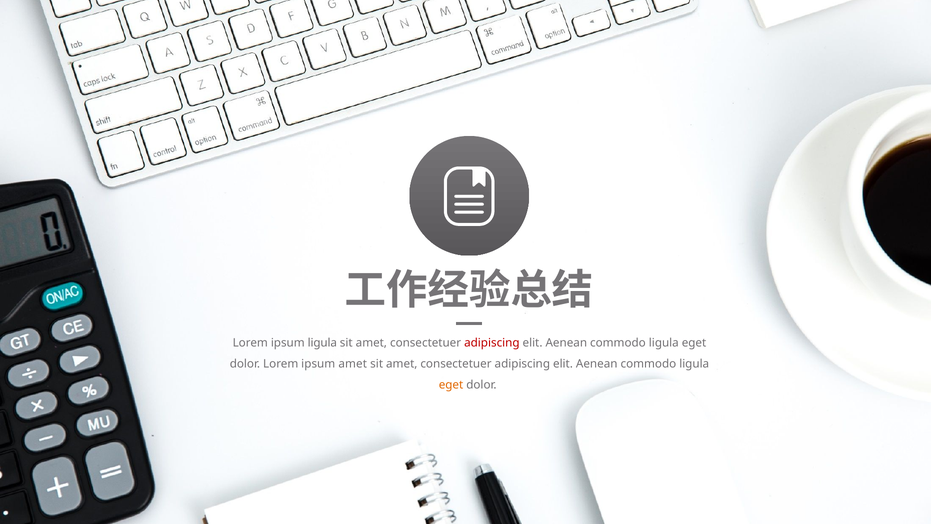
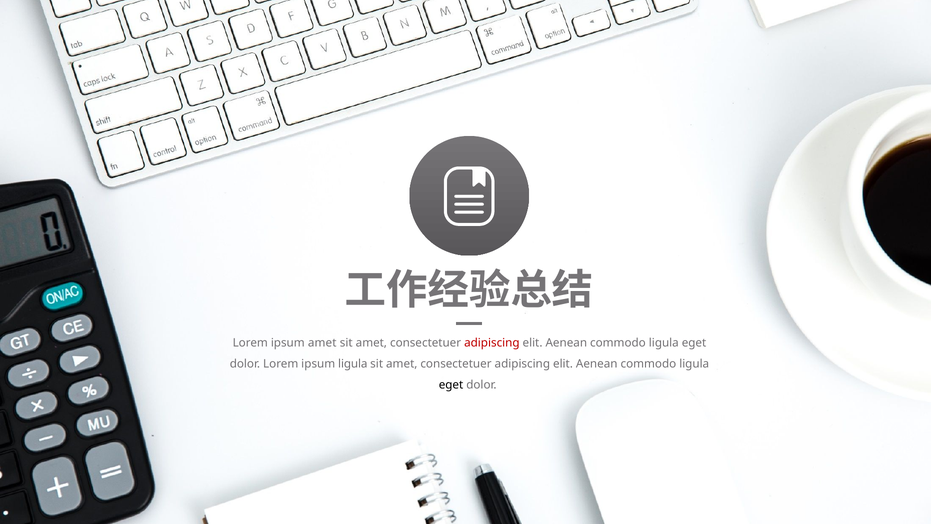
ipsum ligula: ligula -> amet (322, 343)
ipsum amet: amet -> ligula (353, 364)
eget colour: orange -> black (451, 385)
